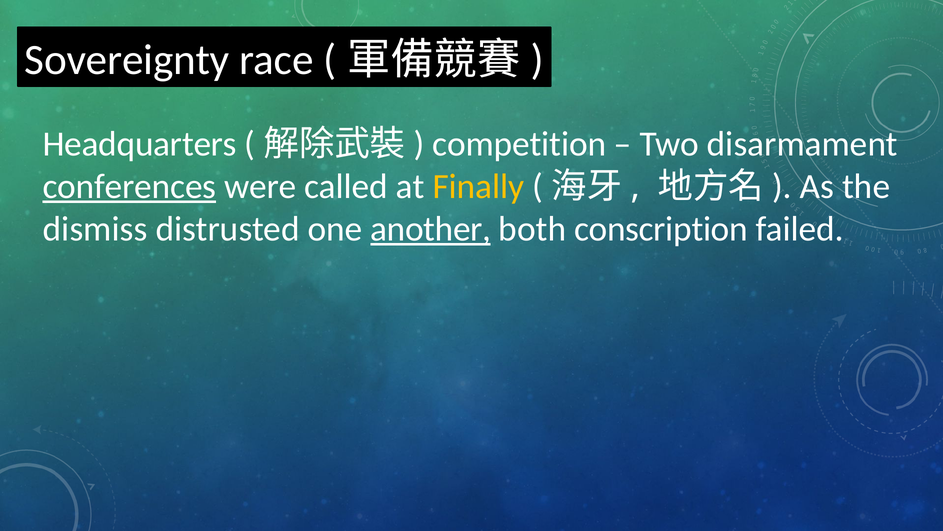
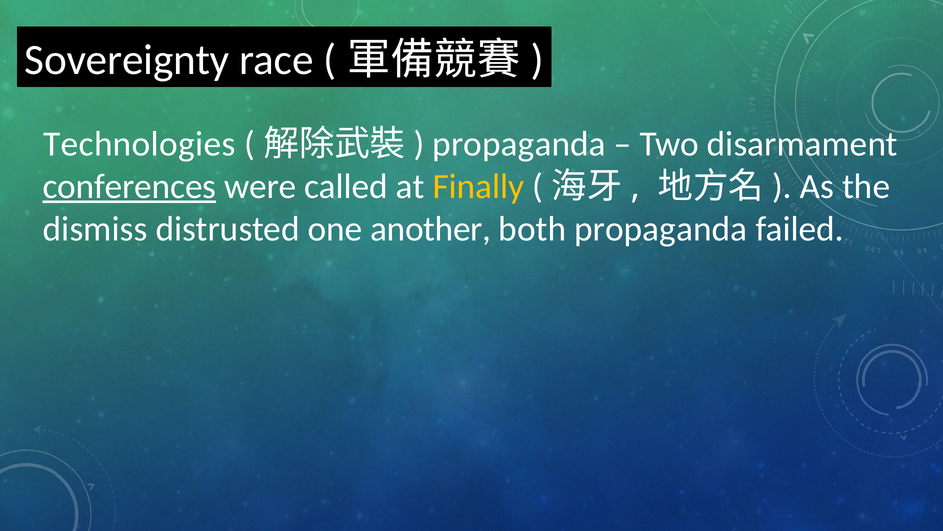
Headquarters: Headquarters -> Technologies (139, 144)
competition: competition -> propaganda (519, 144)
another underline: present -> none (431, 229)
both conscription: conscription -> propaganda (661, 229)
